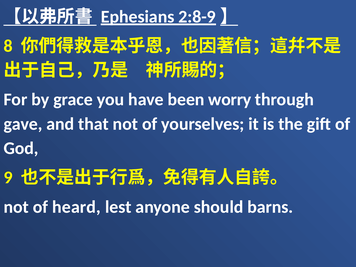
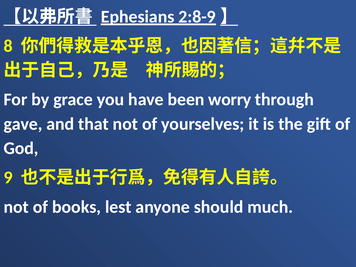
heard: heard -> books (77, 207)
barns: barns -> much (270, 207)
